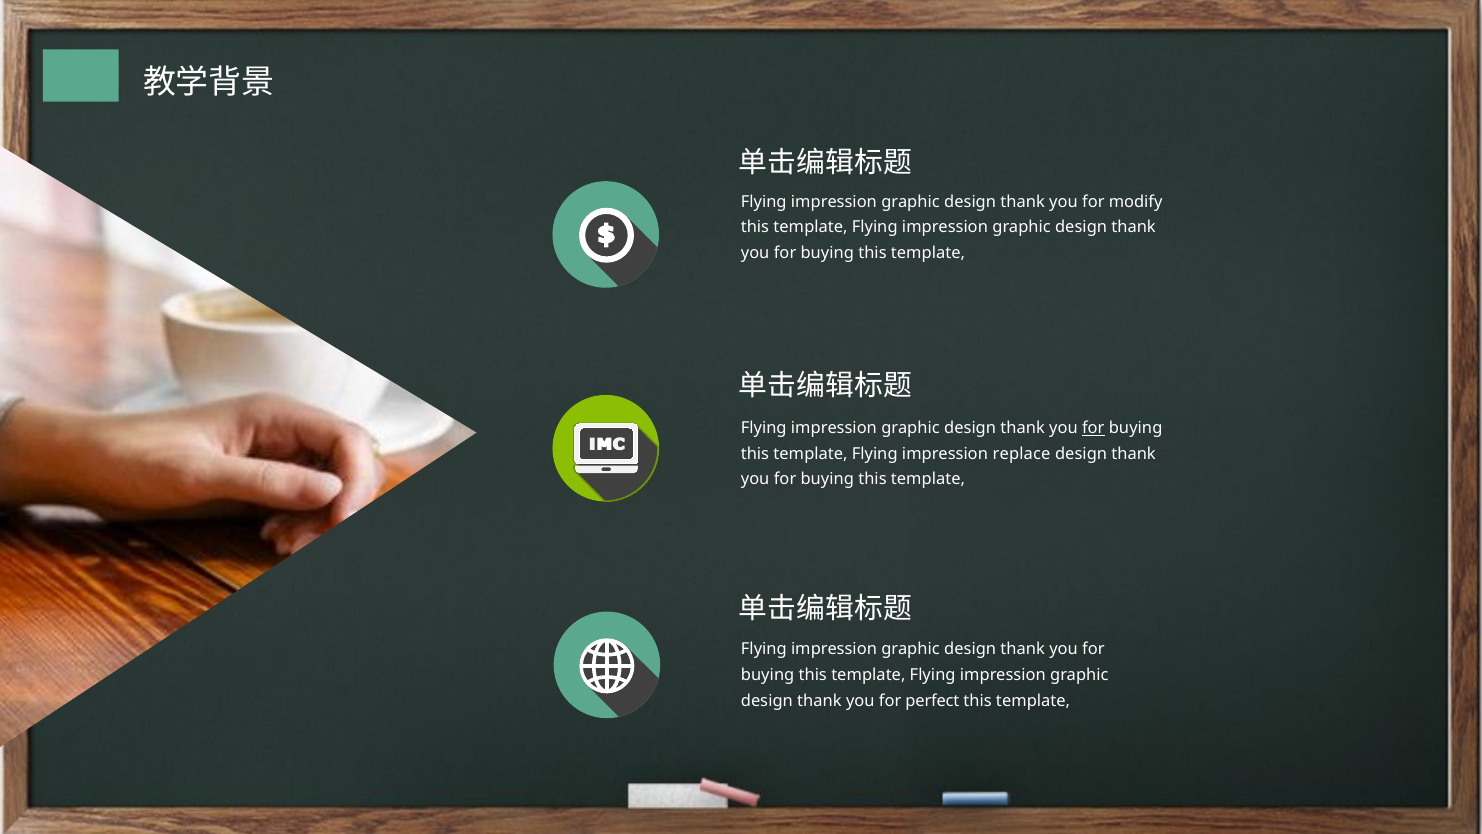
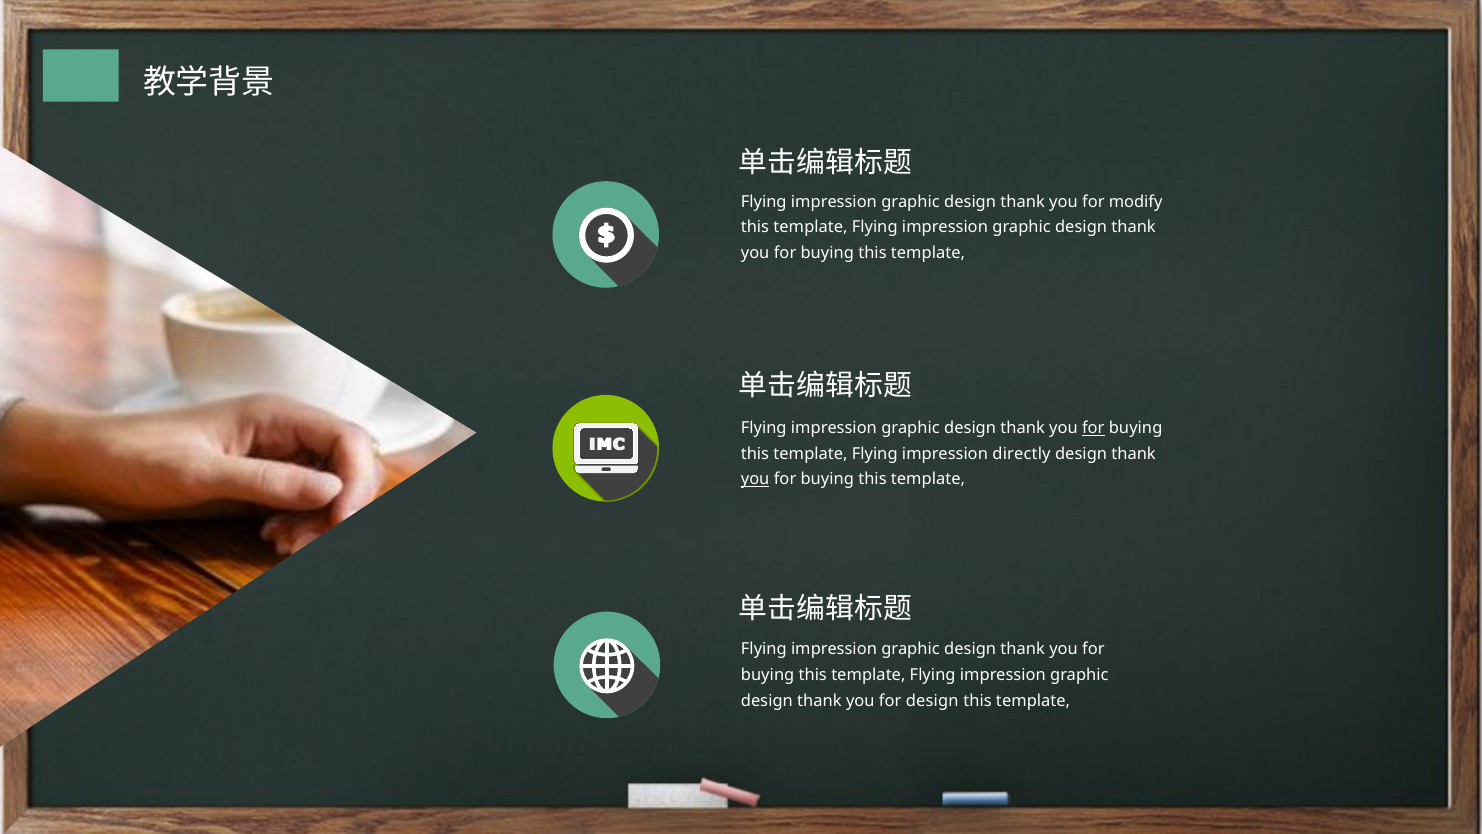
replace: replace -> directly (1022, 454)
you underline: none -> present (755, 479)
for perfect: perfect -> design (932, 701)
